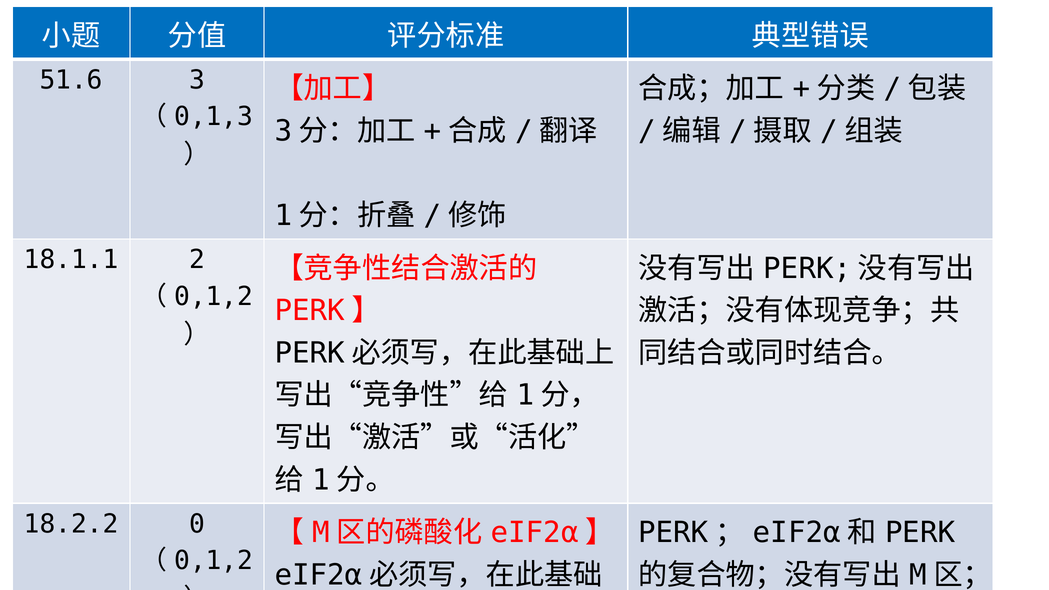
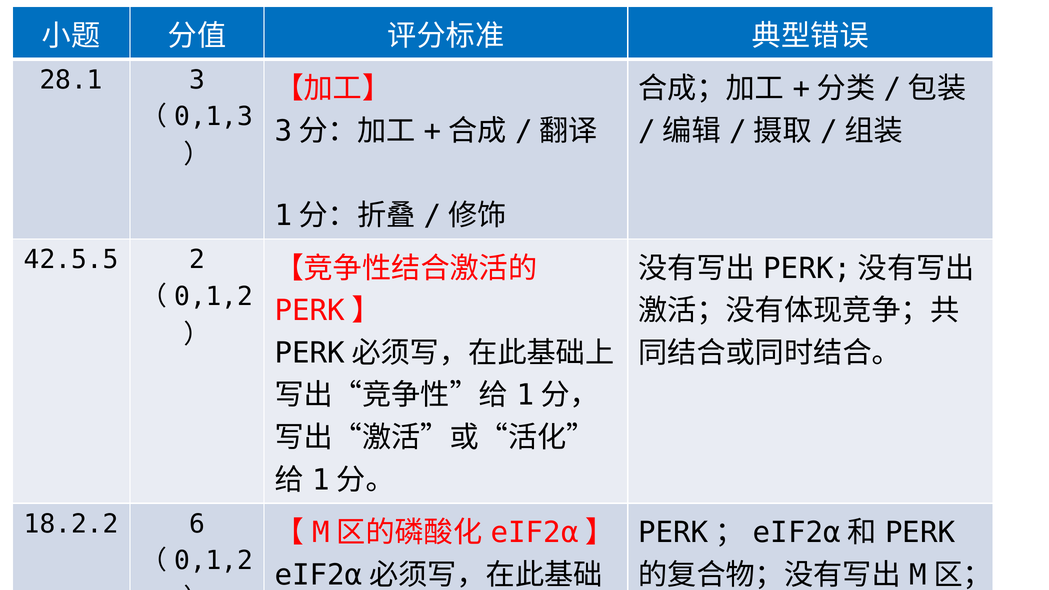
51.6: 51.6 -> 28.1 (71, 80)
18.1.1: 18.1.1 -> 42.5.5 (71, 260)
0: 0 -> 6 (197, 524)
